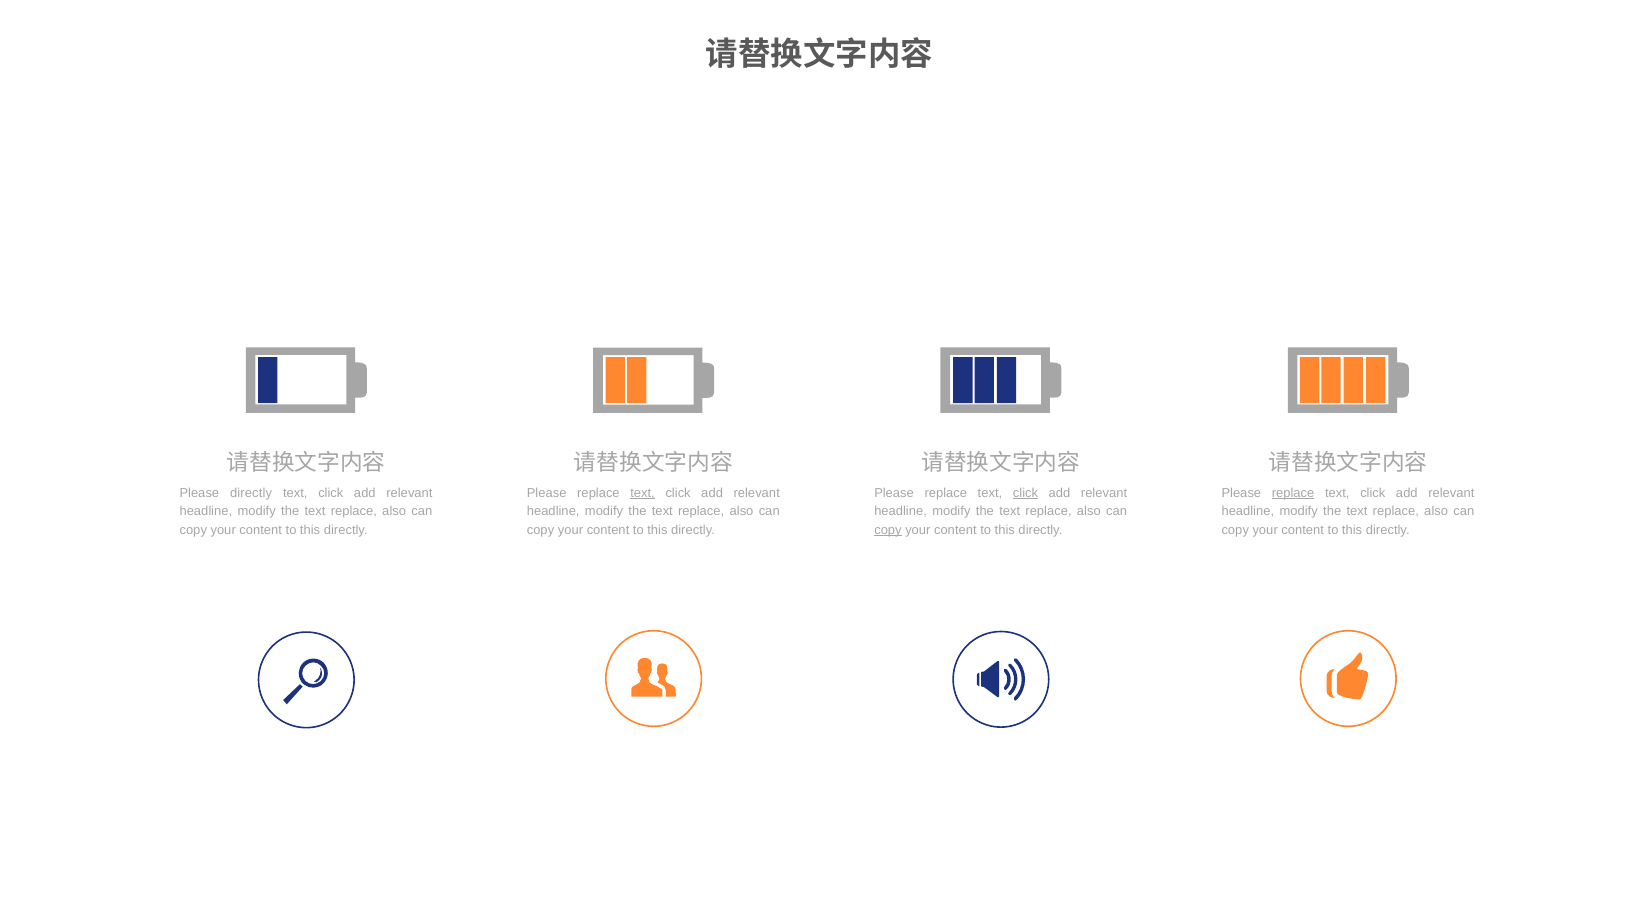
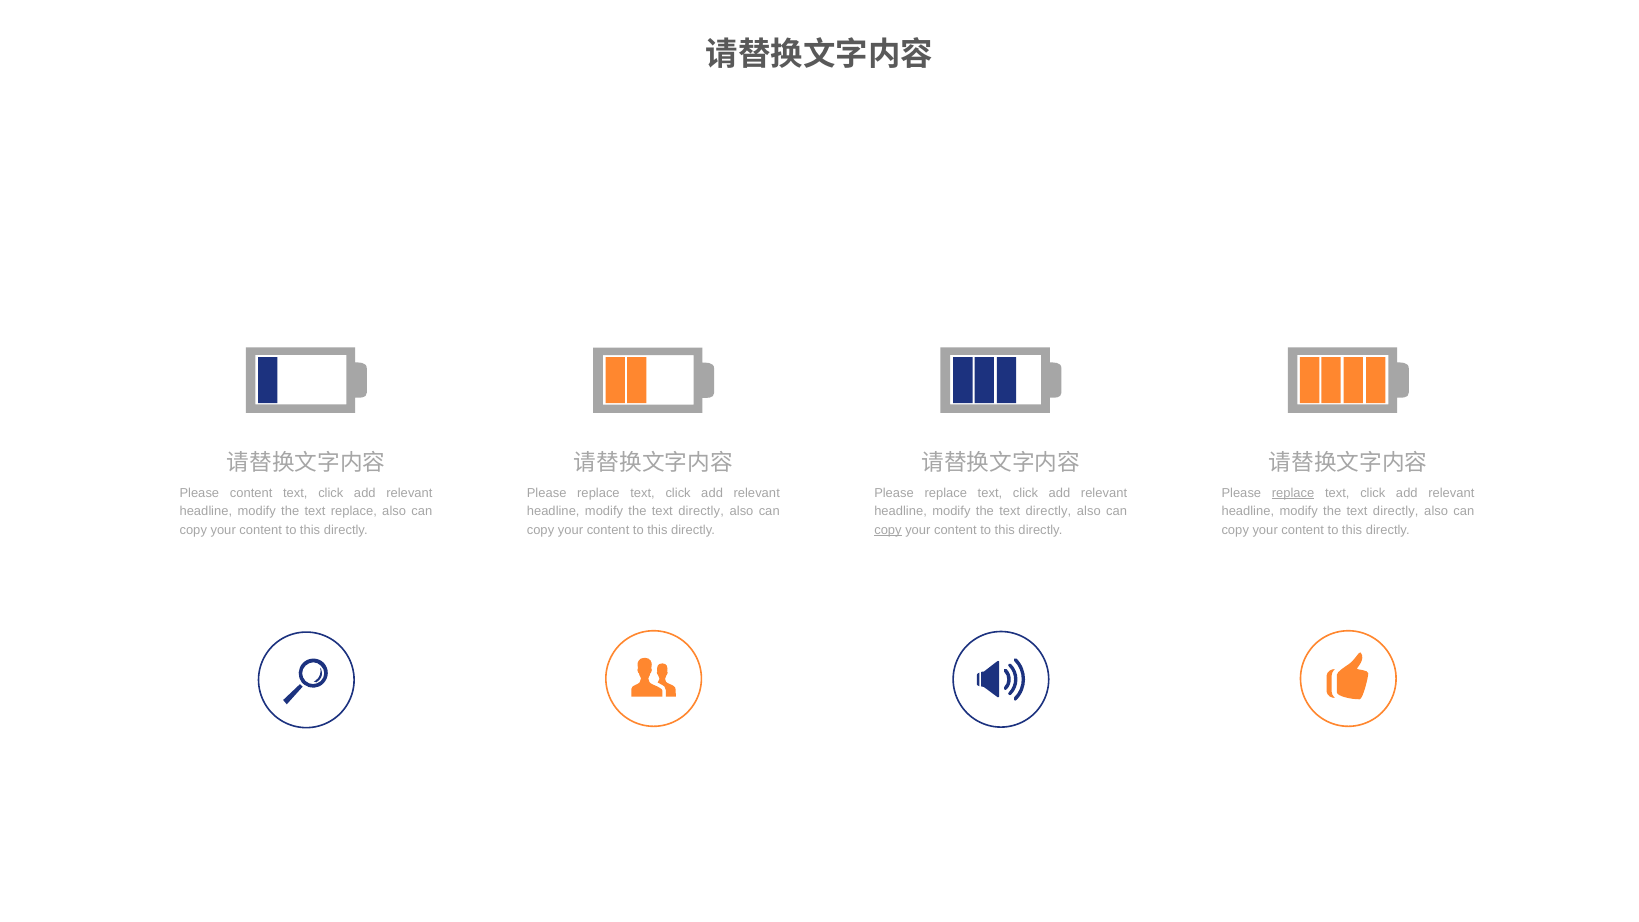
Please directly: directly -> content (251, 493)
text underline: present -> none (643, 493)
click underline: present -> none (1026, 493)
replace: replace -> directly (701, 511)
replace: replace -> directly (1048, 511)
replace: replace -> directly (1396, 511)
